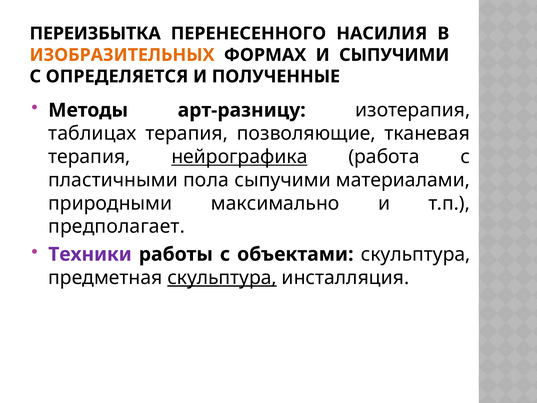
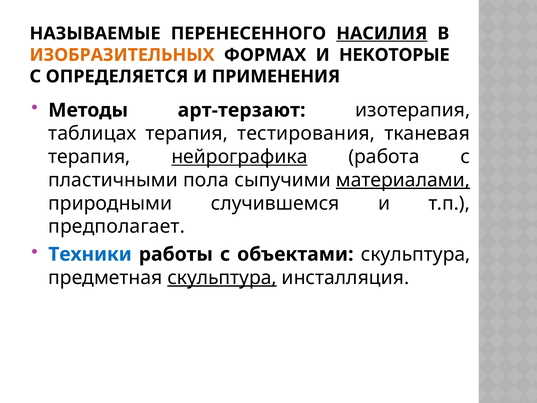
ПЕРЕИЗБЫТКА: ПЕРЕИЗБЫТКА -> НАЗЫВАЕМЫЕ (95, 33)
НАСИЛИЯ underline: none -> present (382, 33)
И СЫПУЧИМИ: СЫПУЧИМИ -> НЕКОТОРЫЕ (394, 55)
ПОЛУЧЕННЫЕ: ПОЛУЧЕННЫЕ -> ПРИМЕНЕНИЯ (276, 76)
арт-разницу: арт-разницу -> арт-терзают (242, 110)
позволяющие: позволяющие -> тестирования (306, 133)
материалами underline: none -> present (403, 180)
максимально: максимально -> случившемся (275, 203)
Техники colour: purple -> blue (90, 254)
